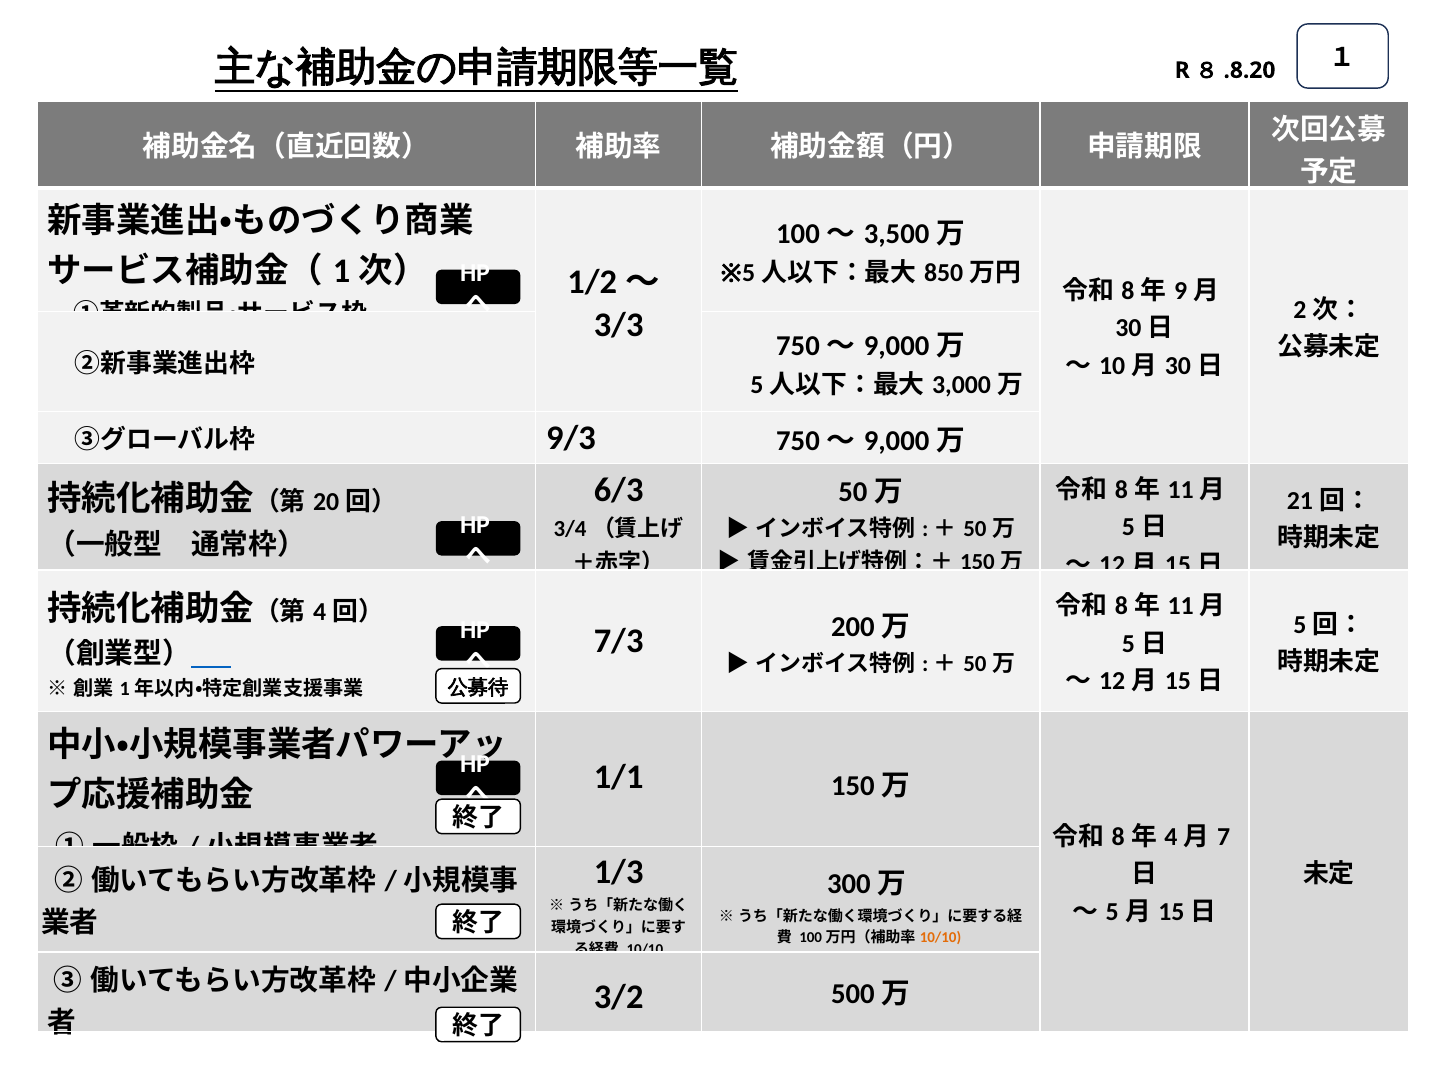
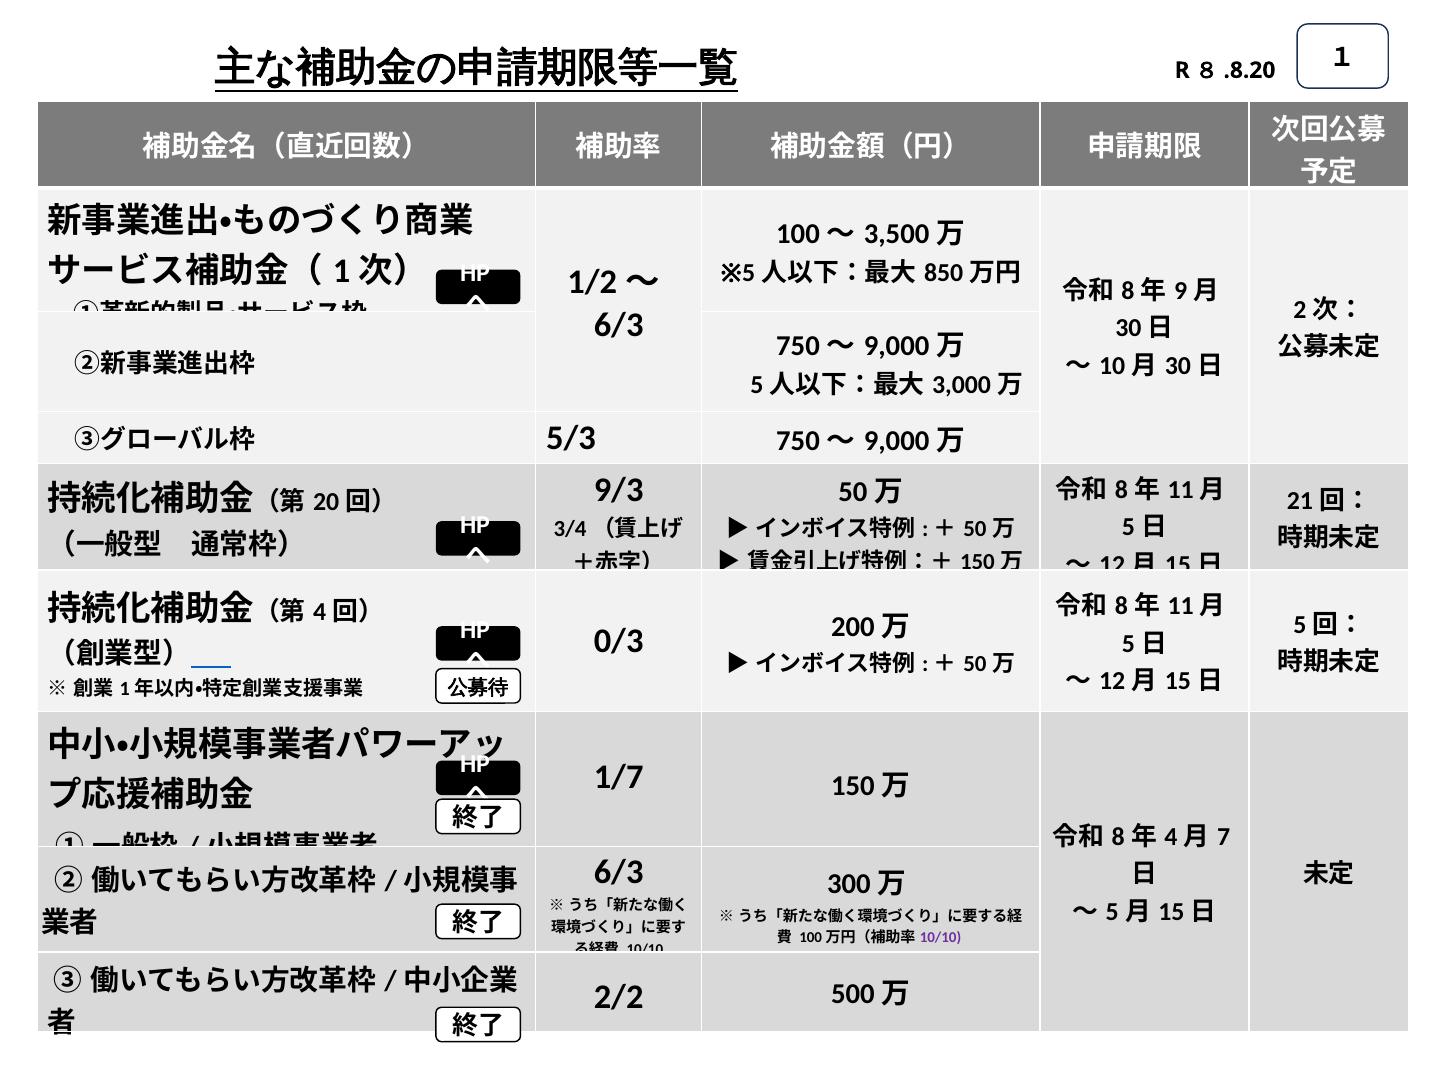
3/3: 3/3 -> 6/3 (619, 325)
9/3: 9/3 -> 5/3 (571, 438)
6/3: 6/3 -> 9/3 (619, 489)
7/3: 7/3 -> 0/3 (619, 641)
1/1: 1/1 -> 1/7 (619, 776)
1/3: 1/3 -> 6/3 (619, 872)
10/10 colour: orange -> purple (941, 937)
3/2: 3/2 -> 2/2 (619, 997)
